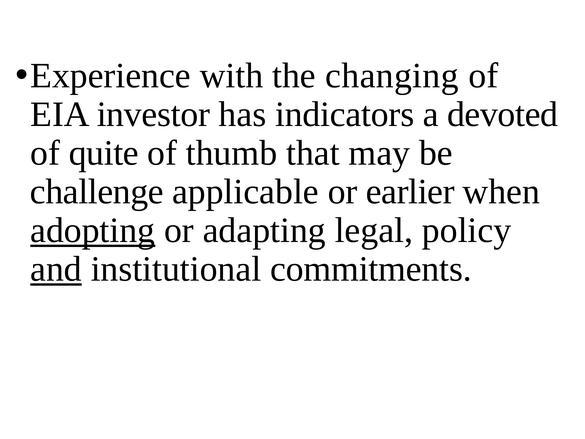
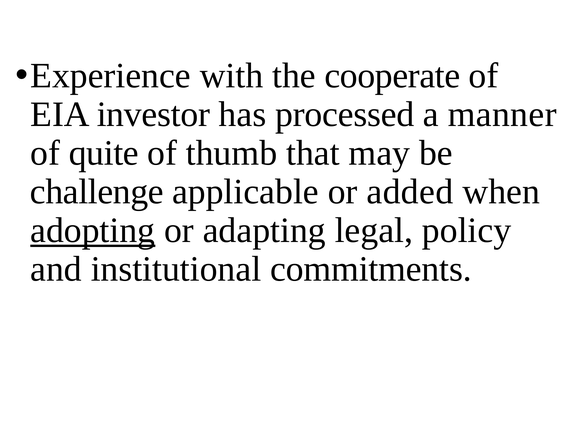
changing: changing -> cooperate (392, 76)
indicators: indicators -> processed (345, 114)
devoted: devoted -> manner (502, 114)
earlier: earlier -> added (410, 192)
and underline: present -> none (56, 269)
